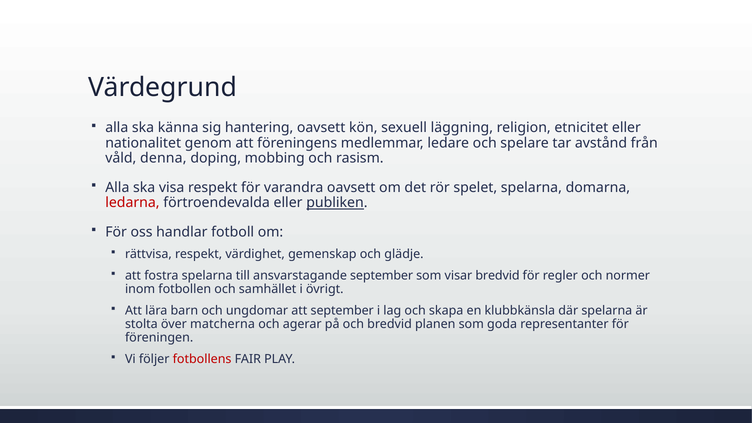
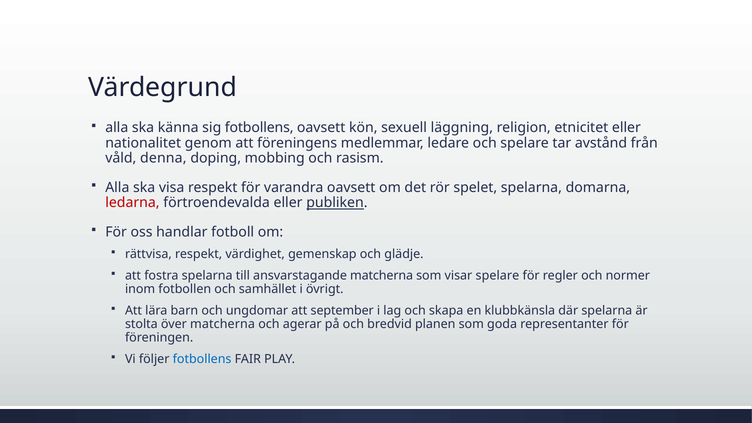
sig hantering: hantering -> fotbollens (259, 128)
ansvarstagande september: september -> matcherna (382, 276)
visar bredvid: bredvid -> spelare (497, 276)
fotbollens colour: red -> blue (202, 359)
